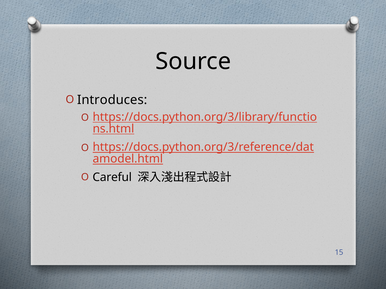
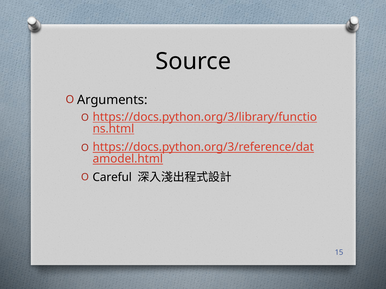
Introduces: Introduces -> Arguments (112, 100)
